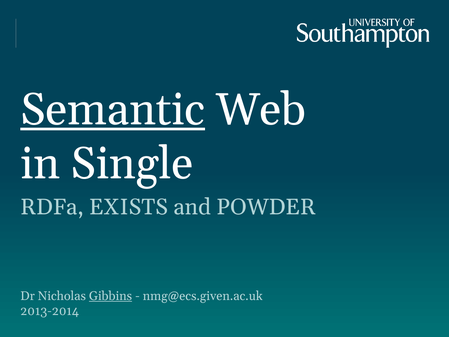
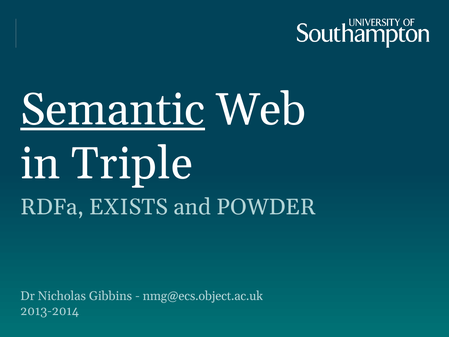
Single: Single -> Triple (132, 164)
Gibbins underline: present -> none (111, 296)
nmg@ecs.given.ac.uk: nmg@ecs.given.ac.uk -> nmg@ecs.object.ac.uk (203, 296)
